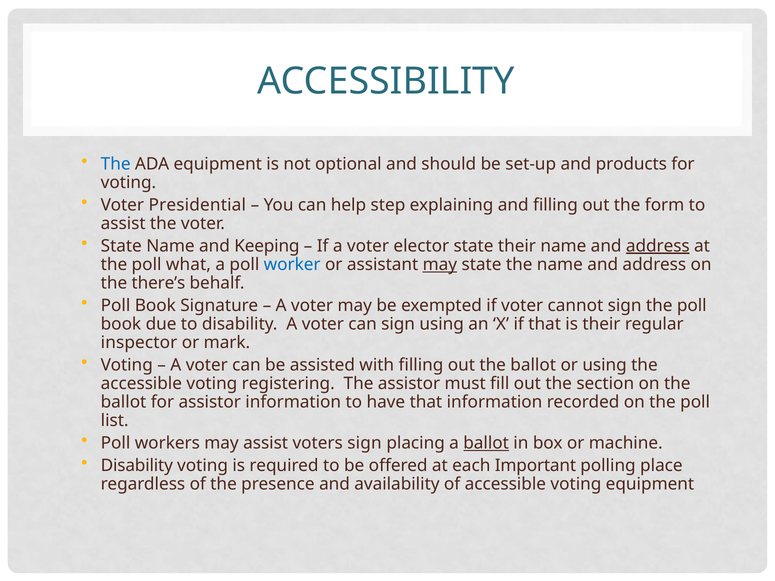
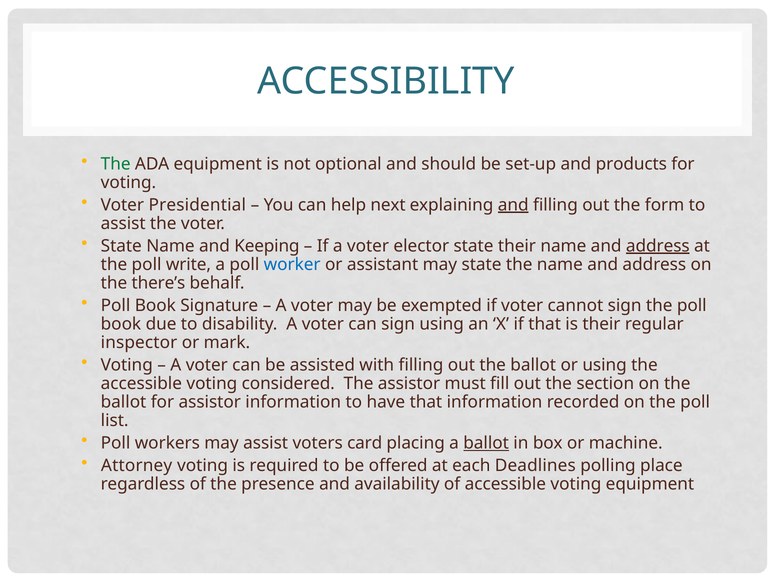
The colour: blue -> green (116, 164)
step: step -> next (388, 205)
and underline: none -> present (513, 205)
what: what -> write (189, 265)
may underline: present -> none (440, 265)
registering: registering -> considered (288, 384)
voters sign: sign -> card (365, 443)
Disability: Disability -> Attorney (137, 466)
Important: Important -> Deadlines (535, 466)
